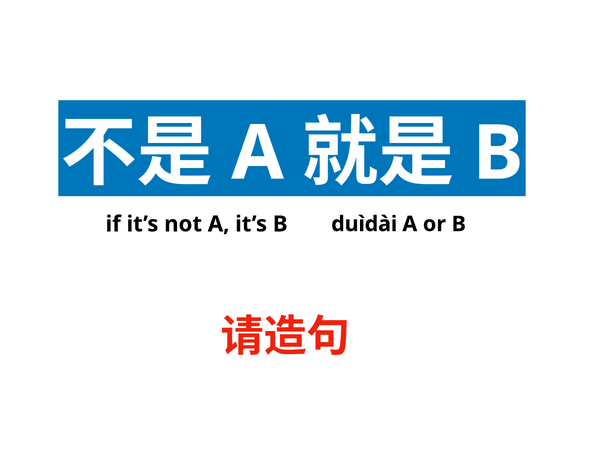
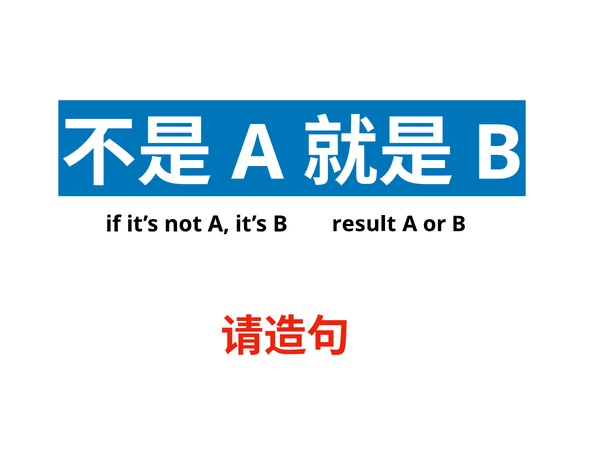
duìdài: duìdài -> result (364, 224)
